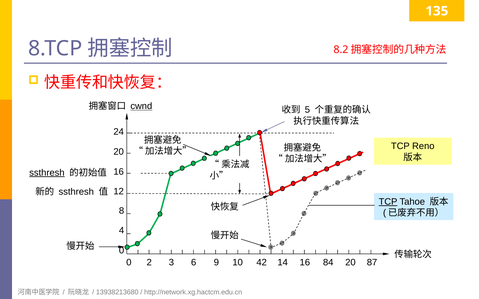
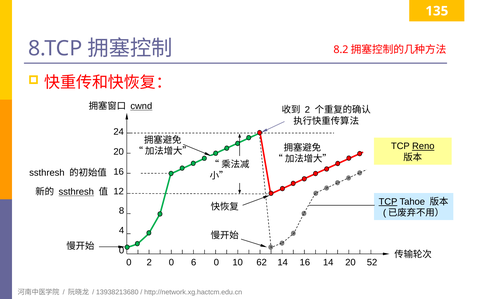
5: 5 -> 2 (307, 110)
Reno underline: none -> present (423, 146)
ssthresh underline: present -> none (47, 173)
ssthresh underline: none -> present (76, 192)
2 3: 3 -> 0 (171, 263)
6 9: 9 -> 0 (216, 263)
42: 42 -> 62 (262, 263)
16 84: 84 -> 14 (328, 263)
87: 87 -> 52 (372, 263)
